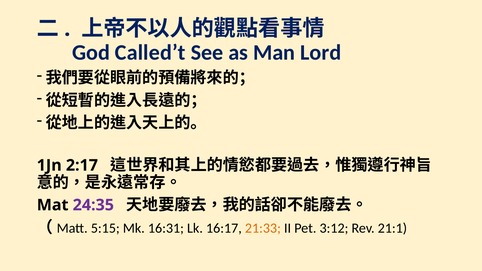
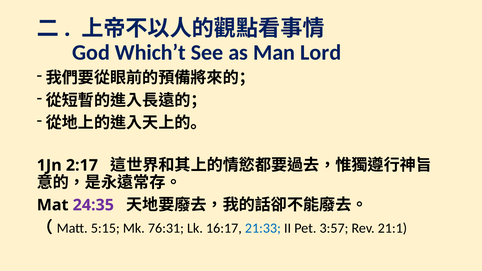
Called’t: Called’t -> Which’t (150, 52)
16:31: 16:31 -> 76:31 (166, 228)
21:33 colour: orange -> blue (263, 228)
3:12: 3:12 -> 3:57 (334, 228)
